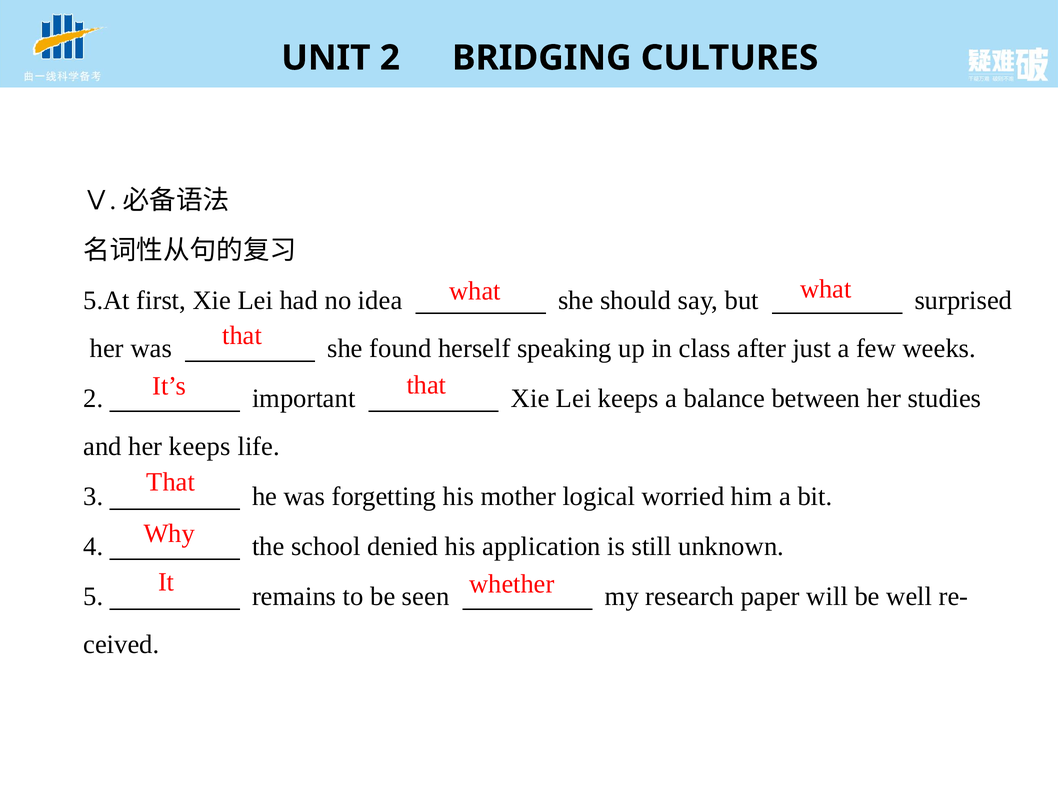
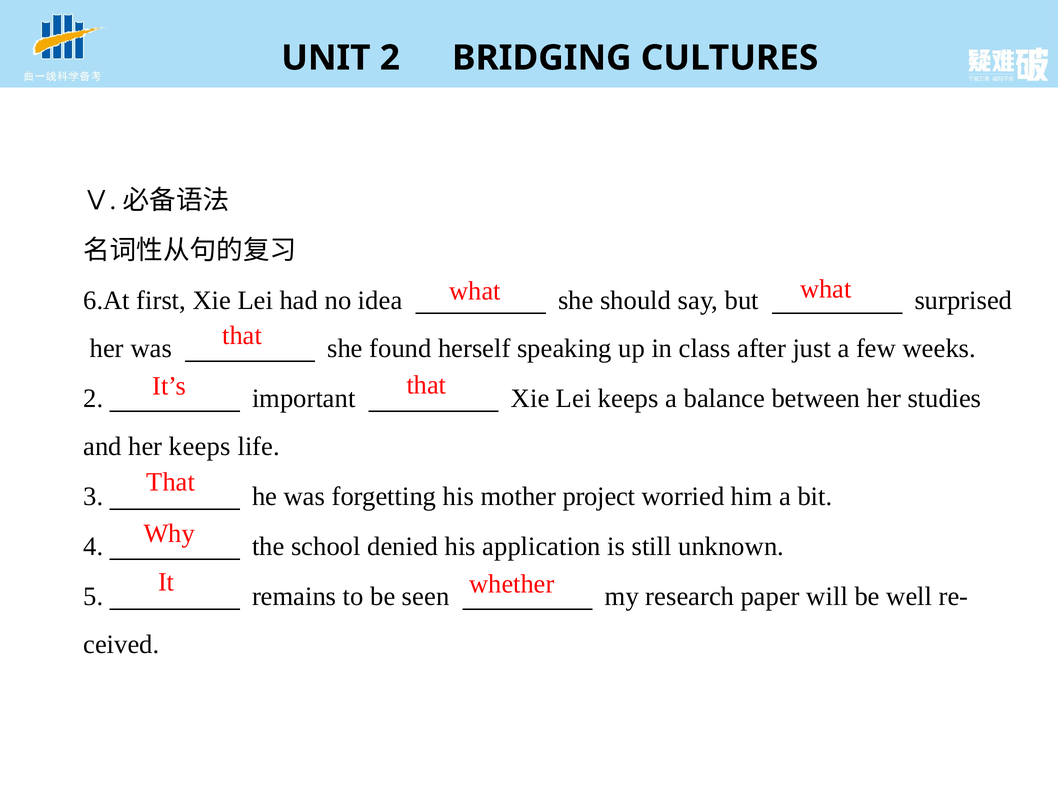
5.At: 5.At -> 6.At (107, 301)
logical: logical -> project (599, 497)
